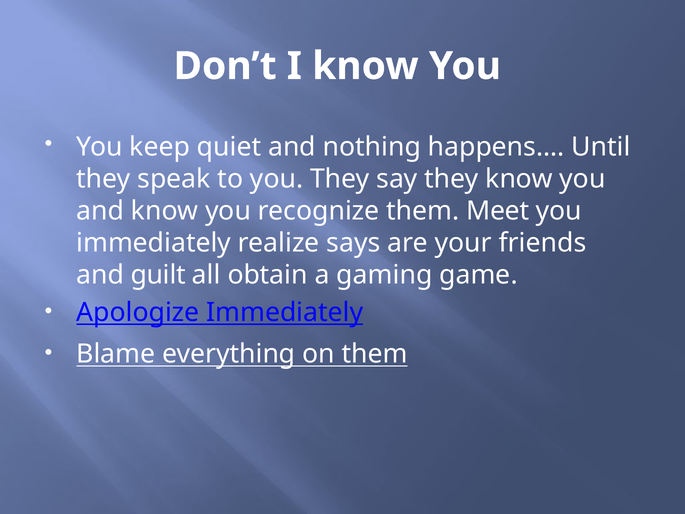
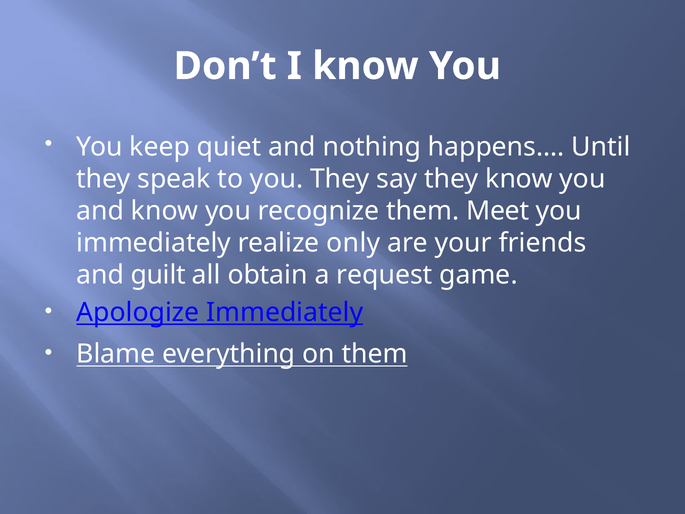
says: says -> only (353, 243)
gaming: gaming -> request (384, 275)
